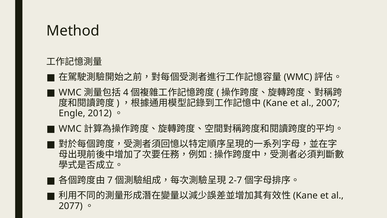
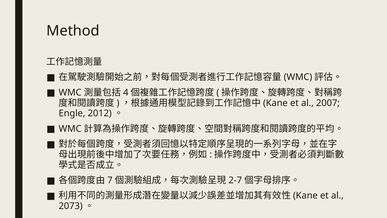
2077: 2077 -> 2073 (71, 206)
